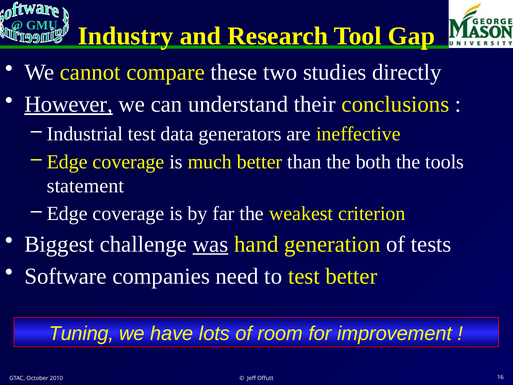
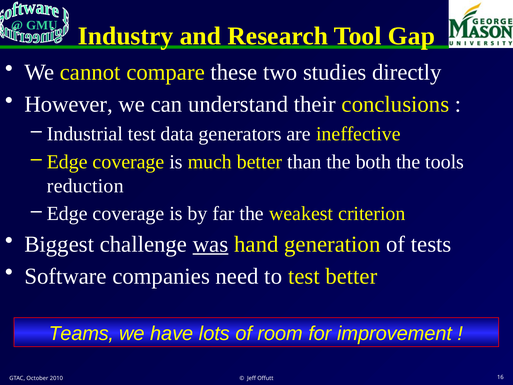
However underline: present -> none (69, 104)
statement: statement -> reduction (85, 186)
Tuning: Tuning -> Teams (81, 333)
